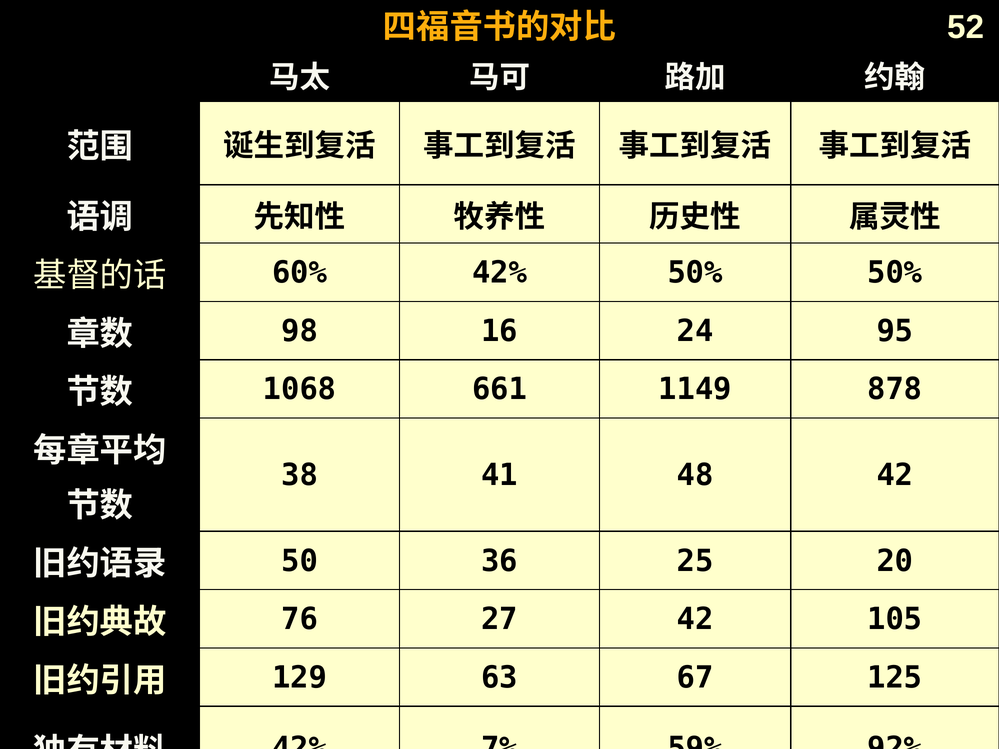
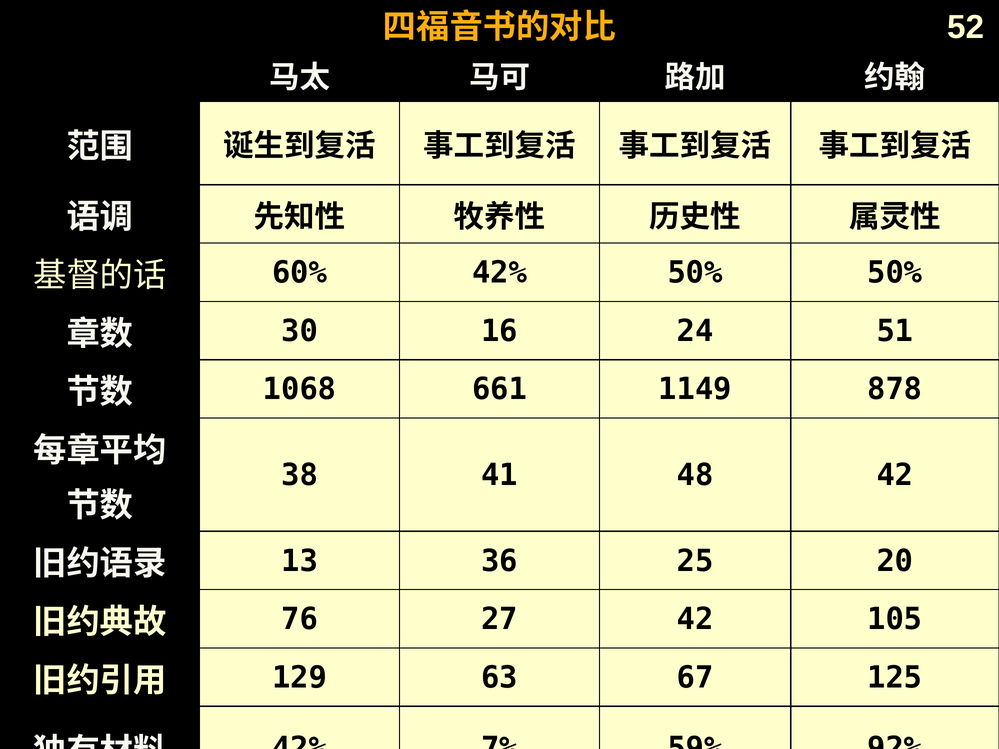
98: 98 -> 30 (300, 331)
95: 95 -> 51 (895, 331)
50: 50 -> 13 (300, 561)
